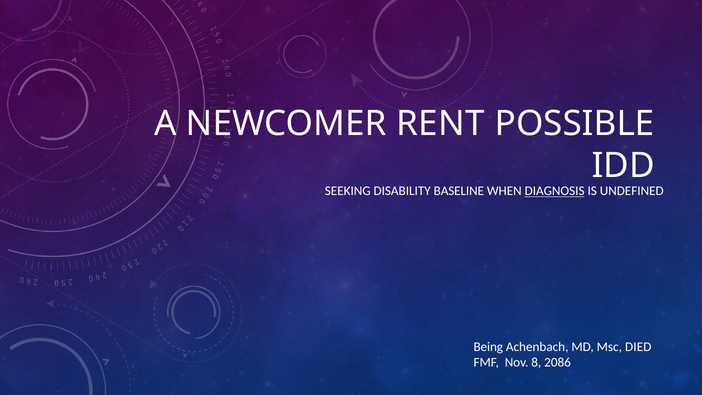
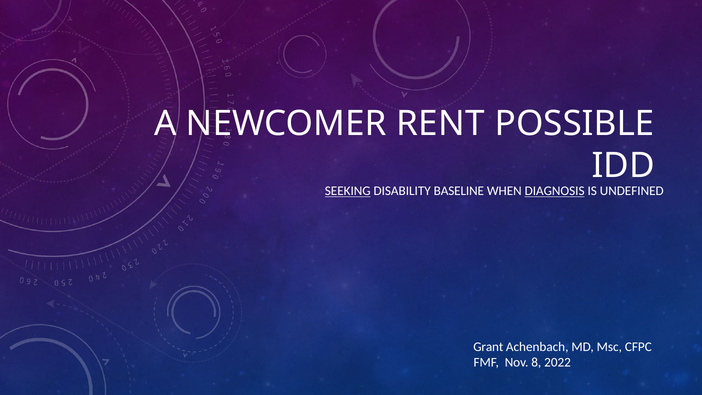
SEEKING underline: none -> present (348, 191)
Being: Being -> Grant (488, 347)
DIED: DIED -> CFPC (638, 347)
2086: 2086 -> 2022 (558, 362)
